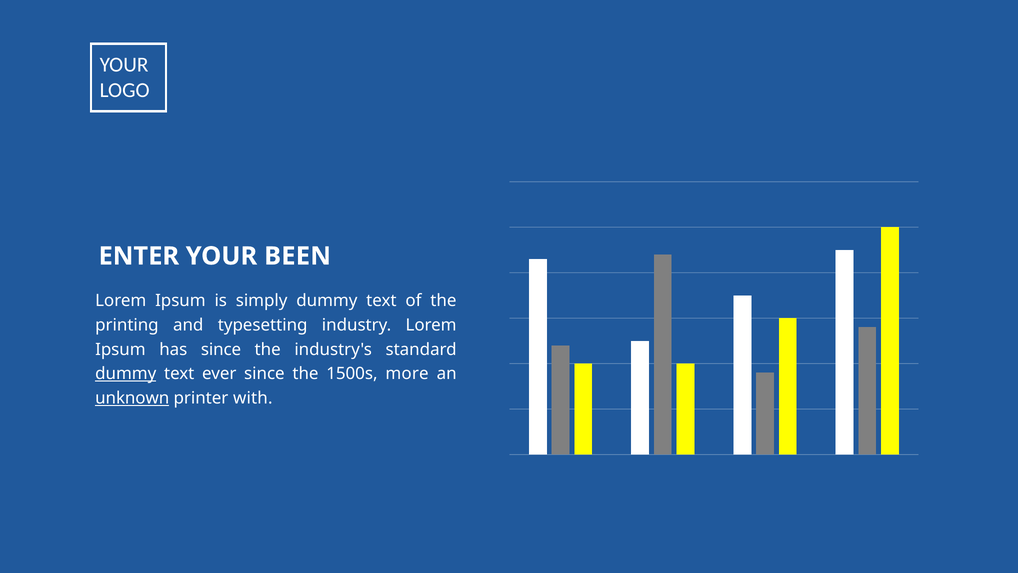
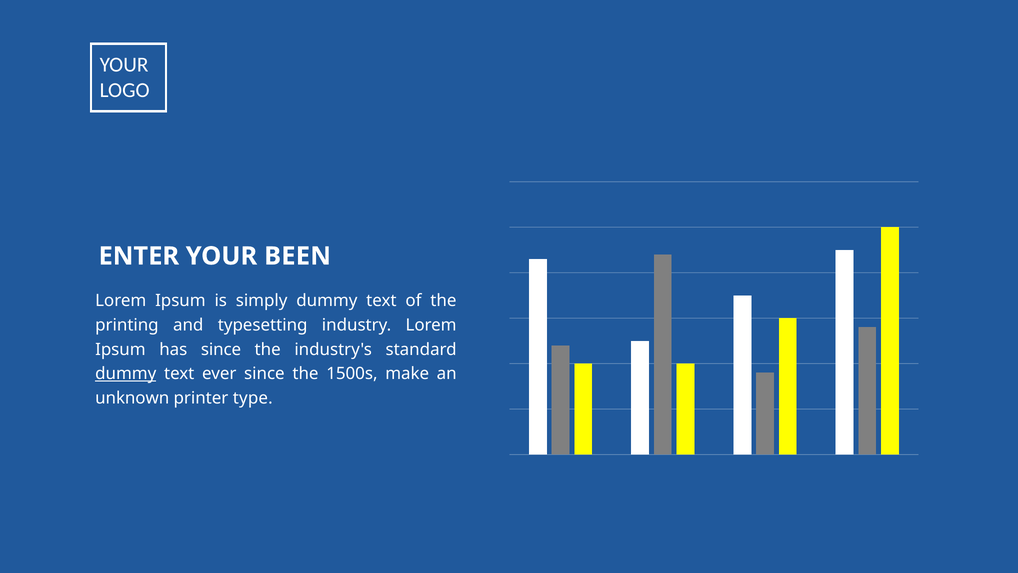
more: more -> make (407, 374)
unknown underline: present -> none (132, 398)
with: with -> type (253, 398)
